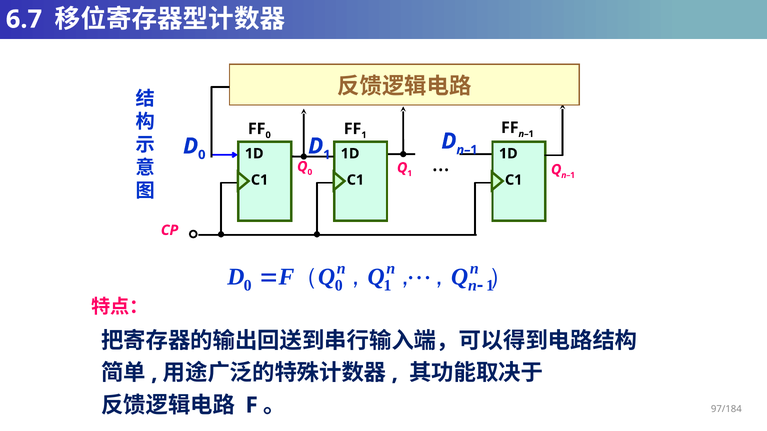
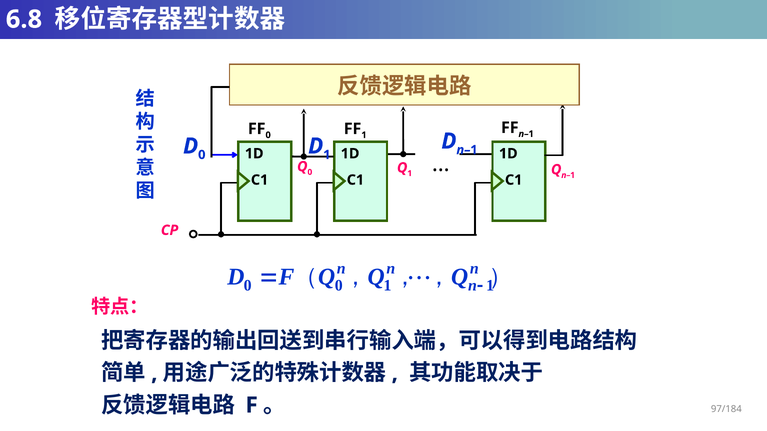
6.7: 6.7 -> 6.8 (24, 19)
